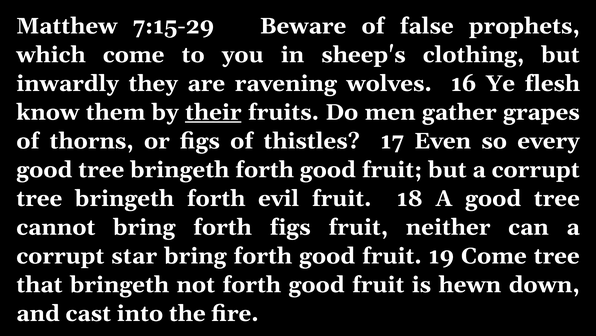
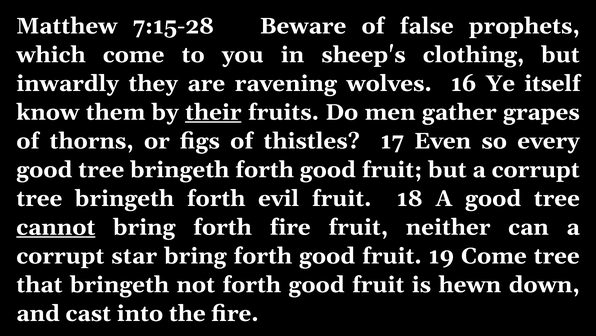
7:15-29: 7:15-29 -> 7:15-28 (173, 26)
flesh: flesh -> itself (552, 83)
cannot underline: none -> present (56, 227)
forth figs: figs -> fire (290, 227)
